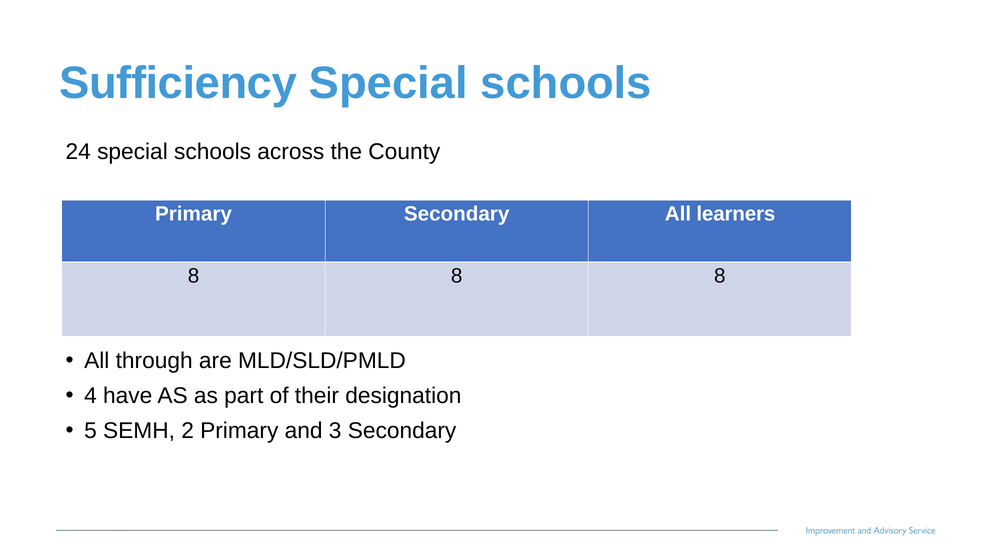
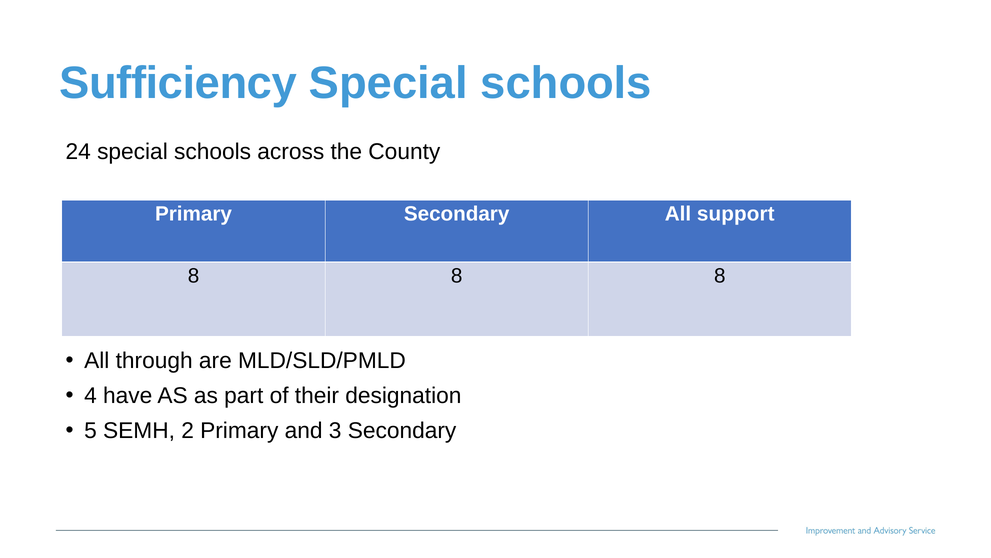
learners: learners -> support (736, 214)
